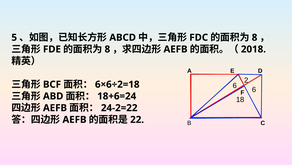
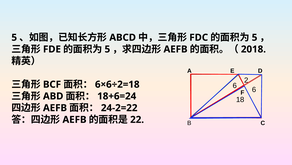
8: 8 -> 5 (255, 37)
8: 8 -> 5 (107, 49)
